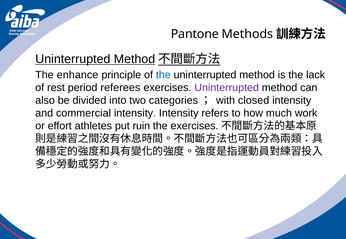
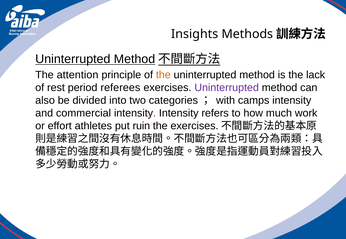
Pantone: Pantone -> Insights (195, 34)
enhance: enhance -> attention (78, 75)
the colour: blue -> orange (163, 75)
closed: closed -> camps (254, 101)
